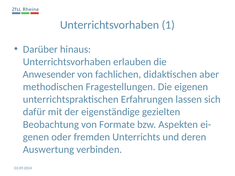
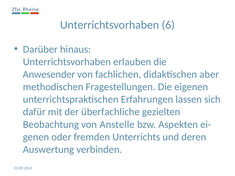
1: 1 -> 6 (168, 25)
eigenständige: eigenständige -> überfachliche (110, 112)
Formate: Formate -> Anstelle (117, 125)
